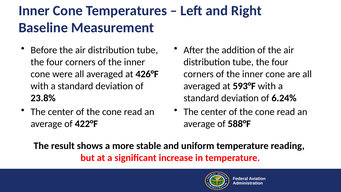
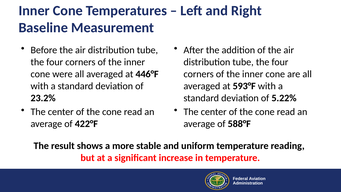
426°F: 426°F -> 446°F (147, 74)
23.8%: 23.8% -> 23.2% (43, 98)
6.24%: 6.24% -> 5.22% (284, 98)
